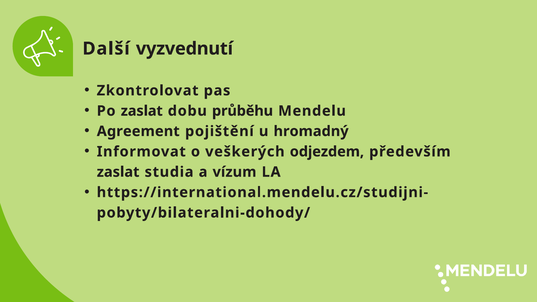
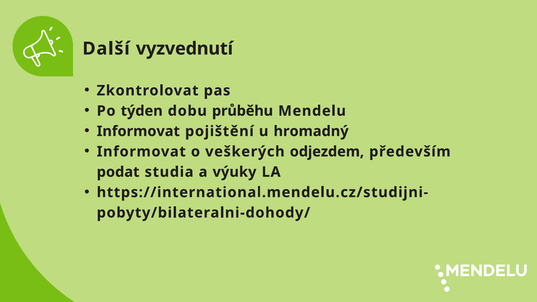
Po zaslat: zaslat -> týden (142, 111)
Agreement: Agreement -> Informovat (138, 131)
zaslat: zaslat -> podat (118, 172)
vízum: vízum -> výuky (234, 172)
